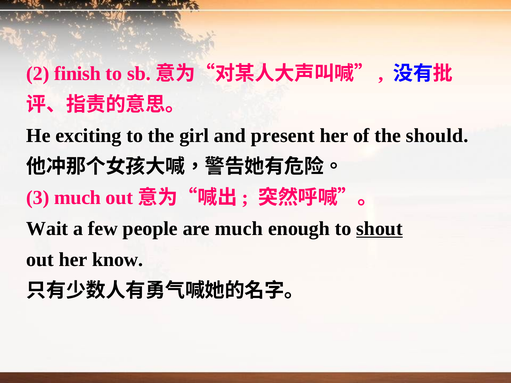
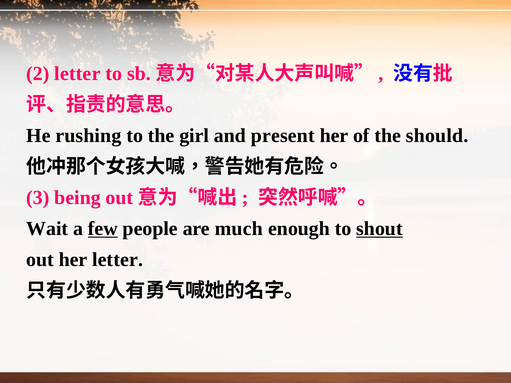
2 finish: finish -> letter (77, 74)
exciting: exciting -> rushing (88, 136)
3 much: much -> being (77, 198)
few underline: none -> present (103, 229)
her know: know -> letter (118, 260)
